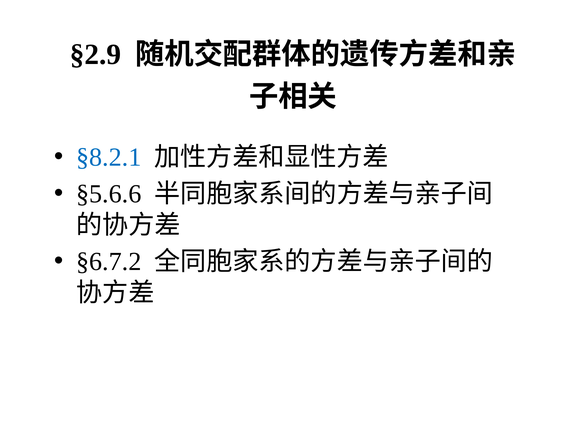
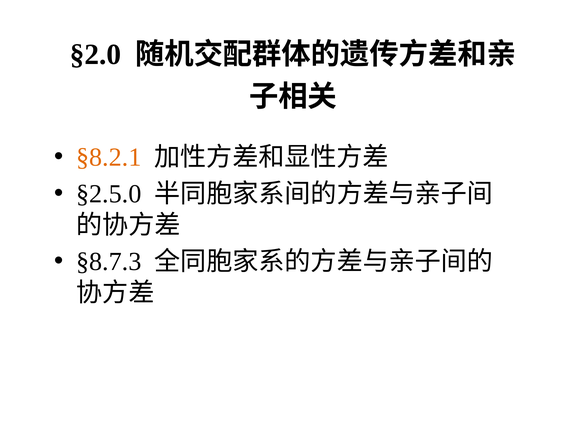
§2.9: §2.9 -> §2.0 (96, 54)
§8.2.1 colour: blue -> orange (109, 157)
§5.6.6: §5.6.6 -> §2.5.0 (109, 194)
§6.7.2: §6.7.2 -> §8.7.3 (109, 261)
